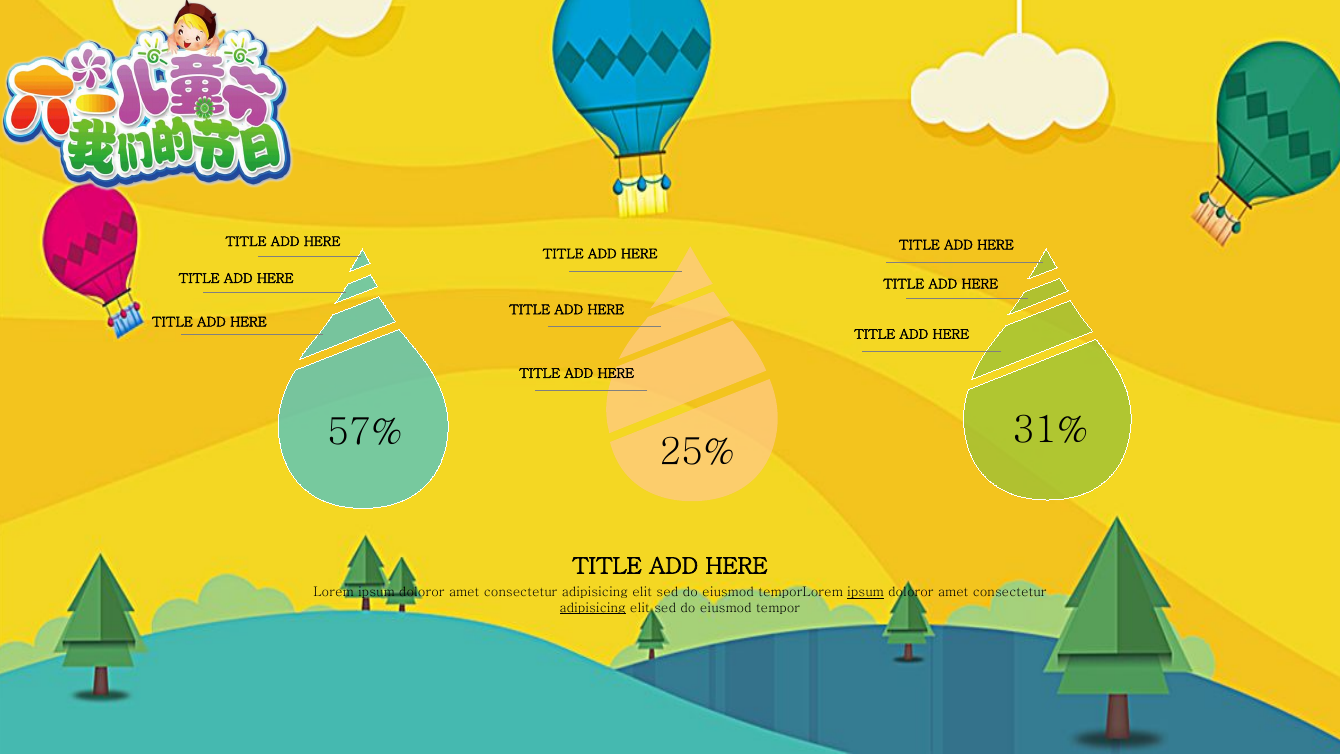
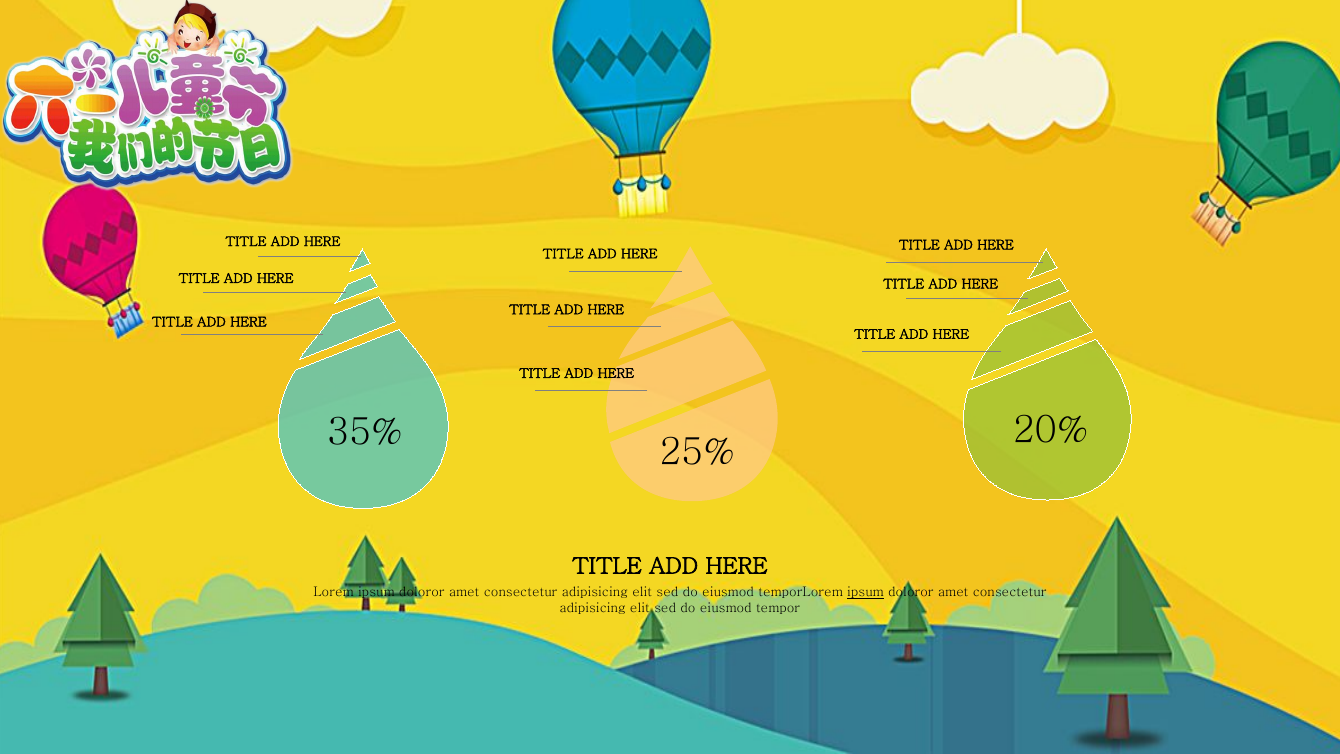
31%: 31% -> 20% (1051, 430)
57%: 57% -> 35% (365, 432)
adipisicing underline: present -> none (593, 608)
